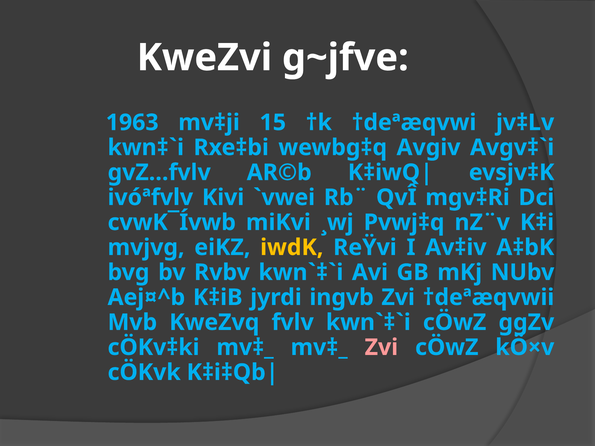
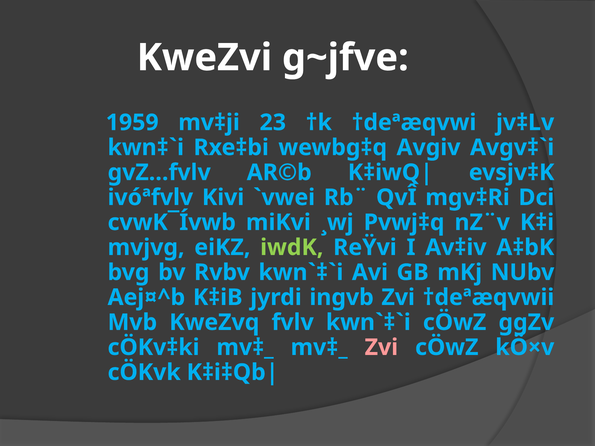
1963: 1963 -> 1959 (132, 123)
15: 15 -> 23 (273, 123)
iwdK colour: yellow -> light green (292, 248)
